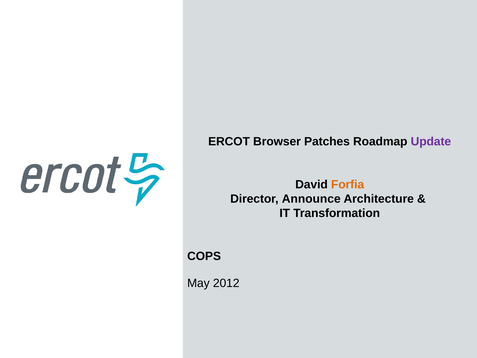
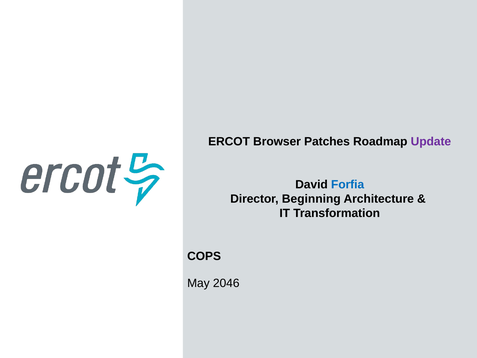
Forfia colour: orange -> blue (348, 184)
Announce: Announce -> Beginning (311, 199)
2012: 2012 -> 2046 (226, 283)
